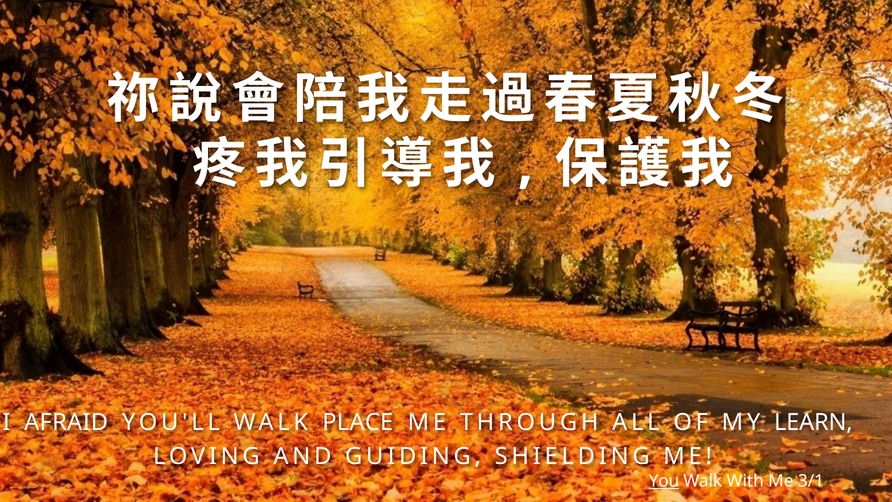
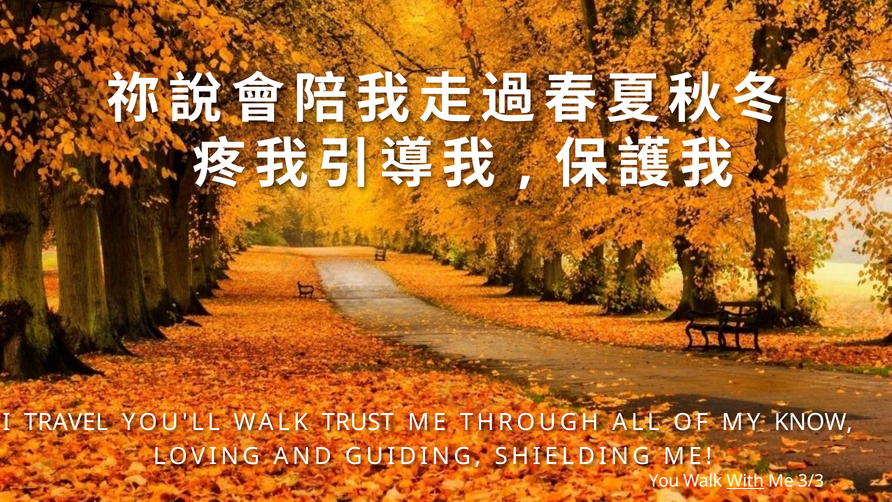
AFRAID: AFRAID -> TRAVEL (66, 422)
PLACE: PLACE -> TRUST (358, 422)
LEARN: LEARN -> KNOW (813, 422)
You underline: present -> none (664, 481)
With underline: none -> present (745, 481)
3/1: 3/1 -> 3/3 (811, 481)
